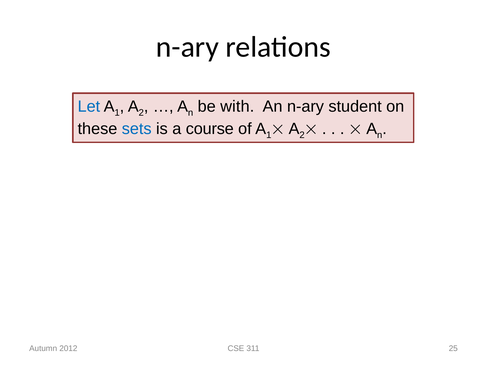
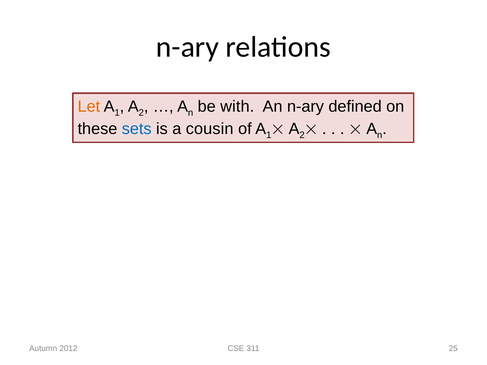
Let colour: blue -> orange (89, 107)
student: student -> defined (355, 107)
course: course -> cousin (210, 129)
